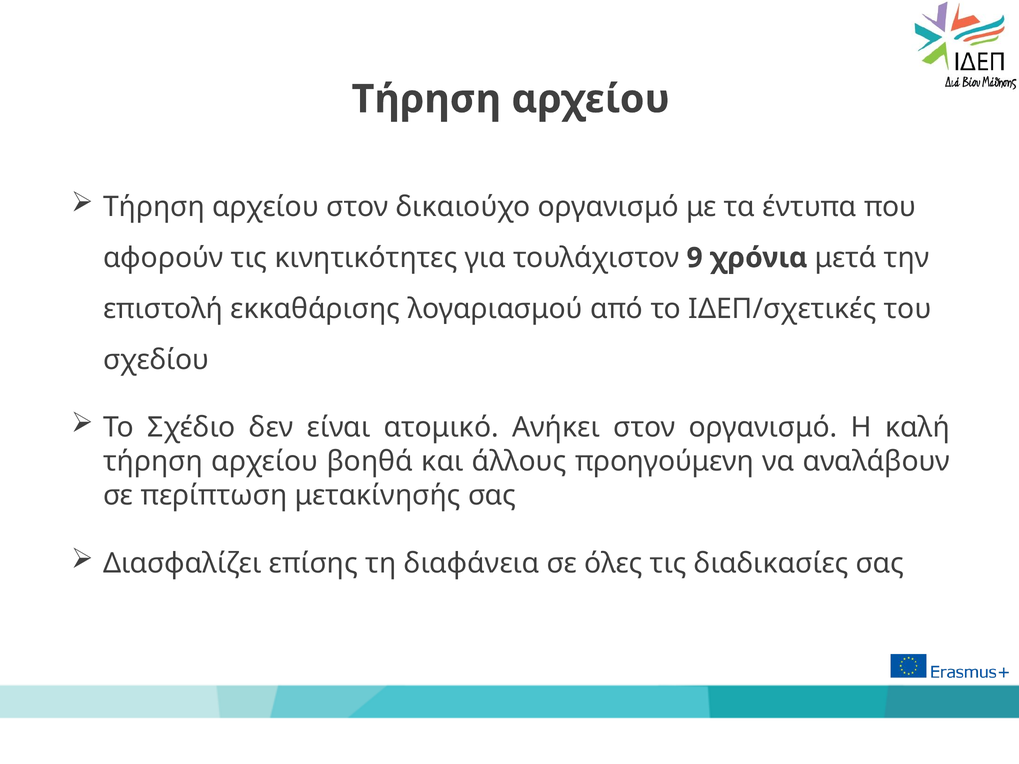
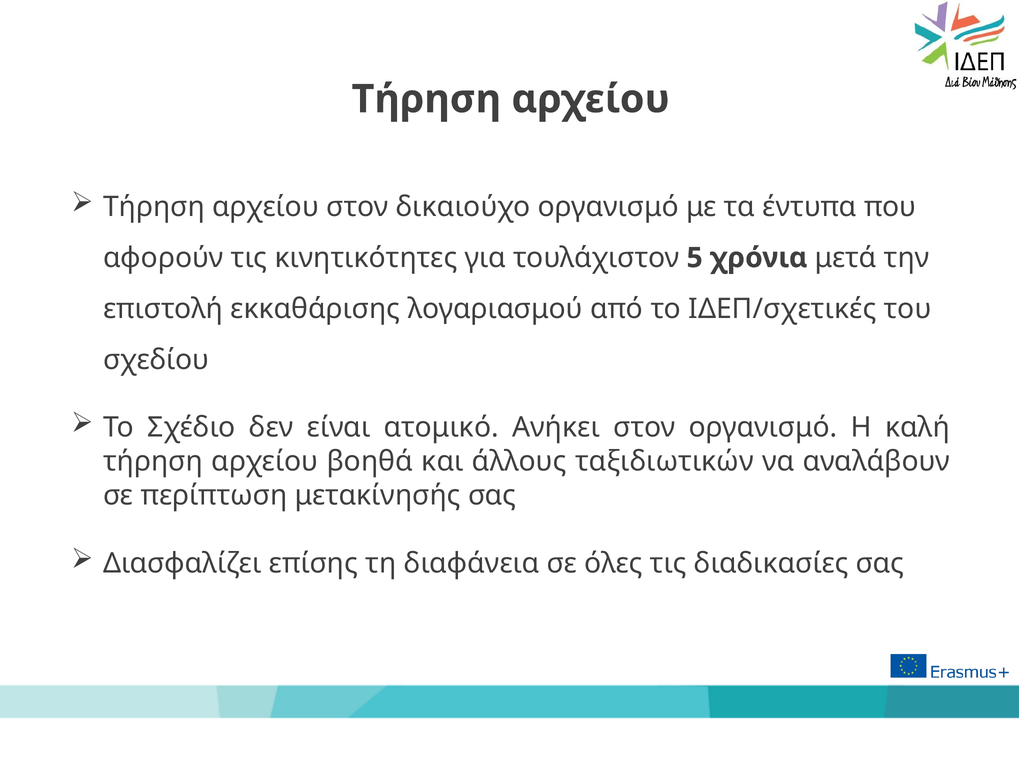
9: 9 -> 5 (695, 258)
προηγούμενη: προηγούμενη -> ταξιδιωτικών (664, 462)
